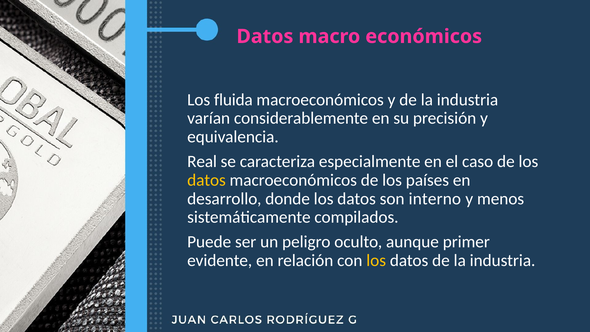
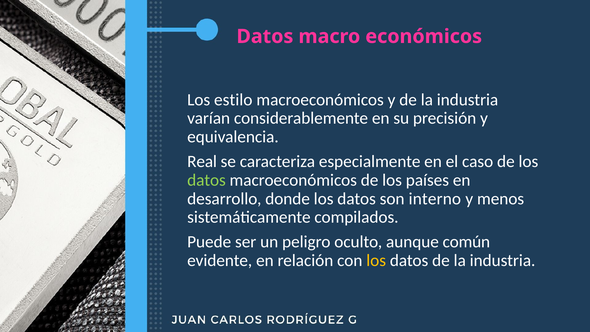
fluida: fluida -> estilo (233, 100)
datos colour: yellow -> light green (206, 180)
primer: primer -> común (466, 242)
